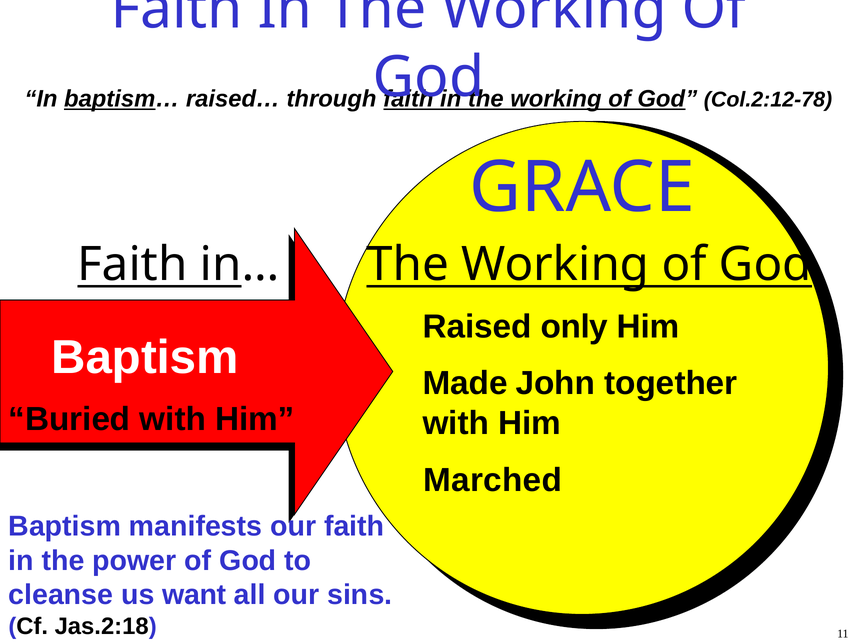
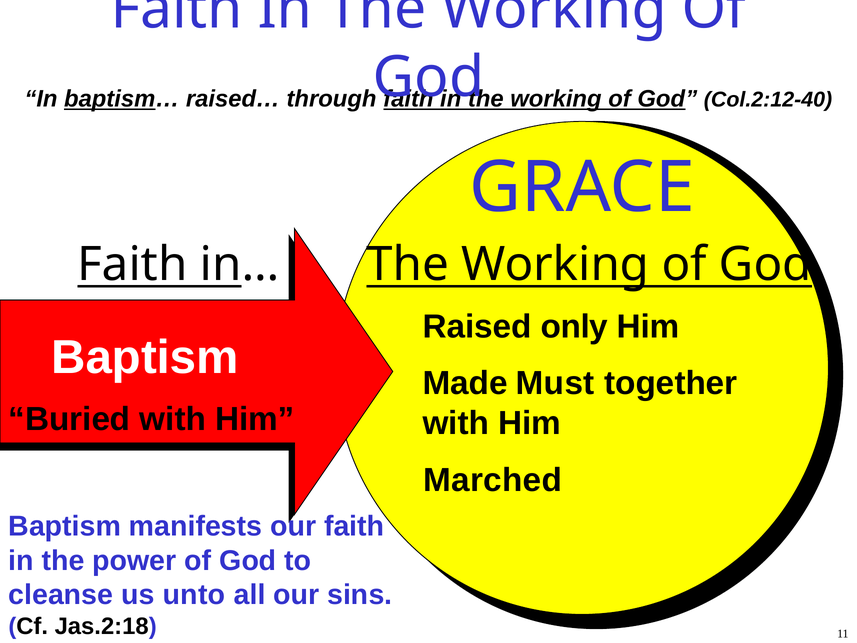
Col.2:12-78: Col.2:12-78 -> Col.2:12-40 (768, 100)
John: John -> Must (555, 383)
want: want -> unto (194, 595)
